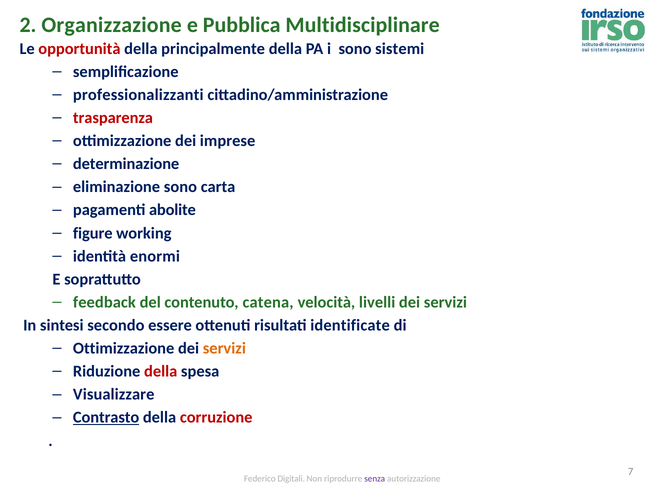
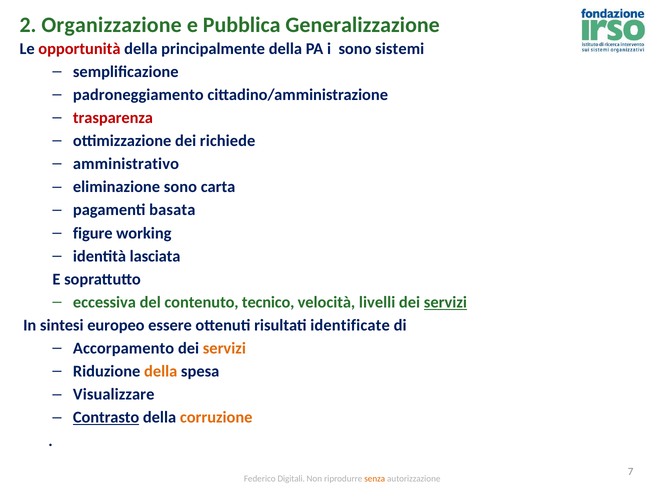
Multidisciplinare: Multidisciplinare -> Generalizzazione (363, 25)
professionalizzanti: professionalizzanti -> padroneggiamento (138, 95)
imprese: imprese -> richiede (228, 141)
determinazione: determinazione -> amministrativo (126, 164)
abolite: abolite -> basata (172, 210)
enormi: enormi -> lasciata (155, 256)
feedback: feedback -> eccessiva (104, 302)
catena: catena -> tecnico (268, 302)
servizi underline: none -> present (445, 302)
secondo: secondo -> europeo (116, 325)
Ottimizzazione: Ottimizzazione -> Accorpamento (124, 348)
della colour: red -> orange (161, 371)
corruzione colour: red -> orange (216, 417)
senza colour: purple -> orange (375, 478)
